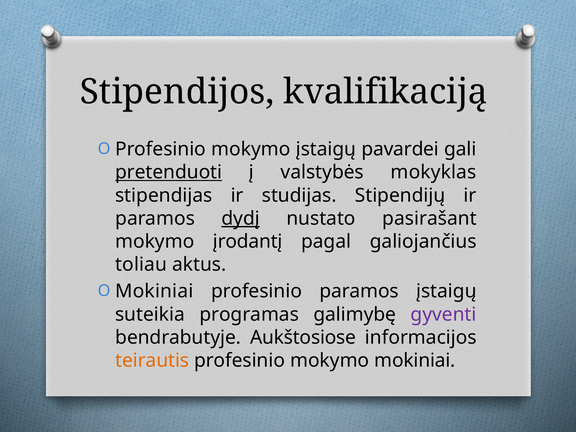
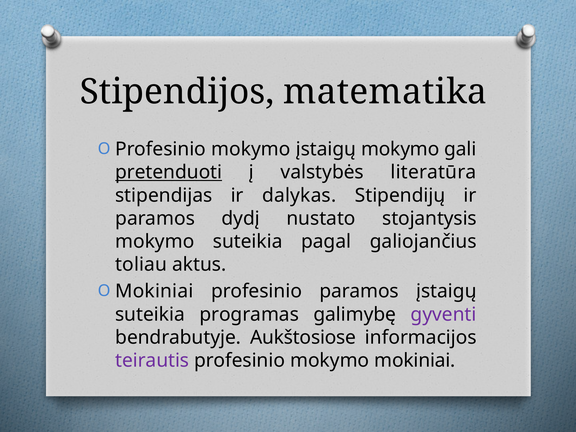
kvalifikaciją: kvalifikaciją -> matematika (385, 92)
įstaigų pavardei: pavardei -> mokymo (400, 149)
mokyklas: mokyklas -> literatūra (433, 172)
studijas: studijas -> dalykas (299, 195)
dydį underline: present -> none (241, 218)
pasirašant: pasirašant -> stojantysis (430, 218)
mokymo įrodantį: įrodantį -> suteikia (248, 241)
teirautis colour: orange -> purple (152, 360)
